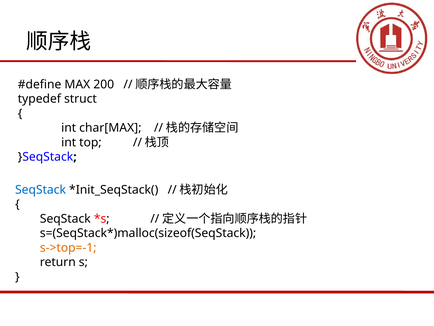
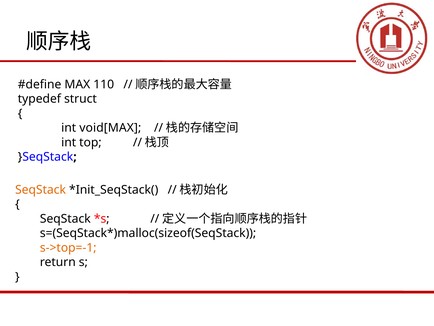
200: 200 -> 110 (104, 84)
char[MAX: char[MAX -> void[MAX (110, 128)
SeqStack colour: blue -> orange (41, 189)
